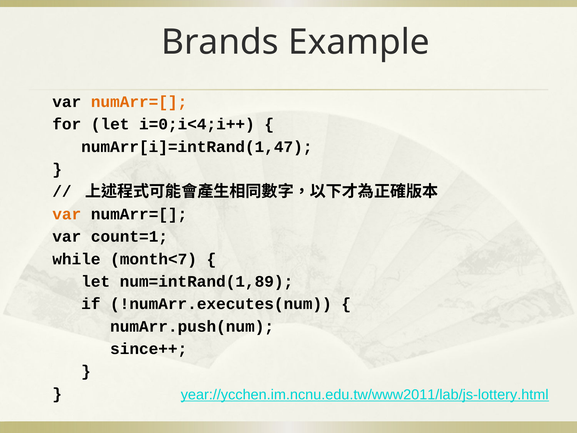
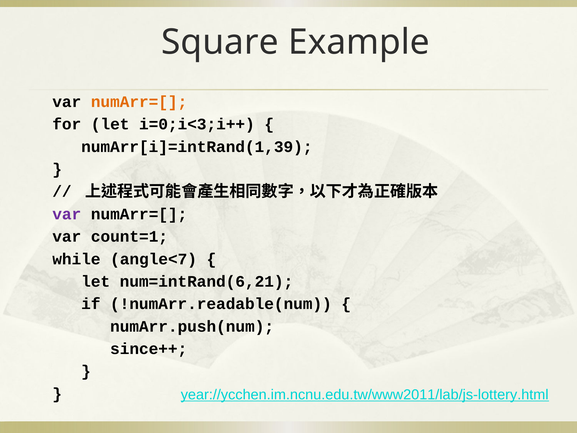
Brands: Brands -> Square (220, 42)
i=0;i<4;i++: i=0;i<4;i++ -> i=0;i<3;i++ (197, 124)
numArr[i]=intRand(1,47: numArr[i]=intRand(1,47 -> numArr[i]=intRand(1,39 (197, 147)
var colour: orange -> purple (67, 214)
month<7: month<7 -> angle<7 (154, 259)
num=intRand(1,89: num=intRand(1,89 -> num=intRand(6,21 (206, 281)
!numArr.executes(num: !numArr.executes(num -> !numArr.readable(num (221, 304)
